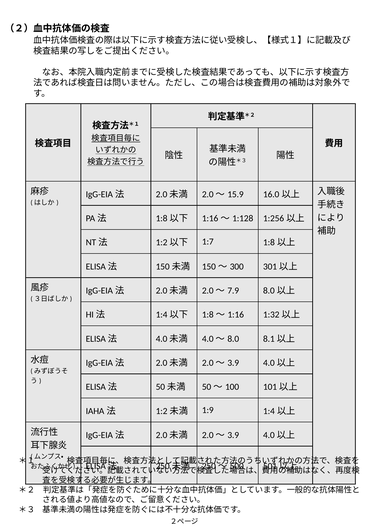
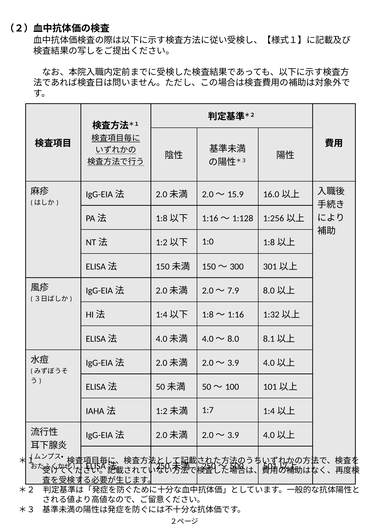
1:7: 1:7 -> 1:0 (208, 242)
1:9: 1:9 -> 1:7 (208, 410)
